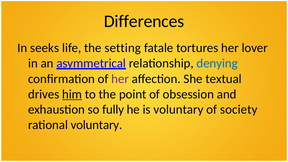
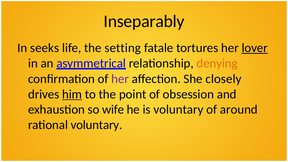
Differences: Differences -> Inseparably (144, 21)
lover underline: none -> present (255, 48)
denying colour: blue -> orange (217, 63)
textual: textual -> closely (223, 79)
fully: fully -> wife (113, 110)
society: society -> around (239, 110)
